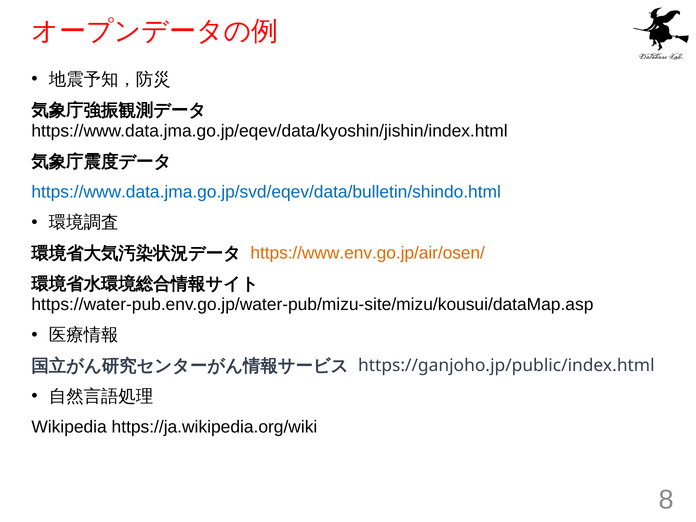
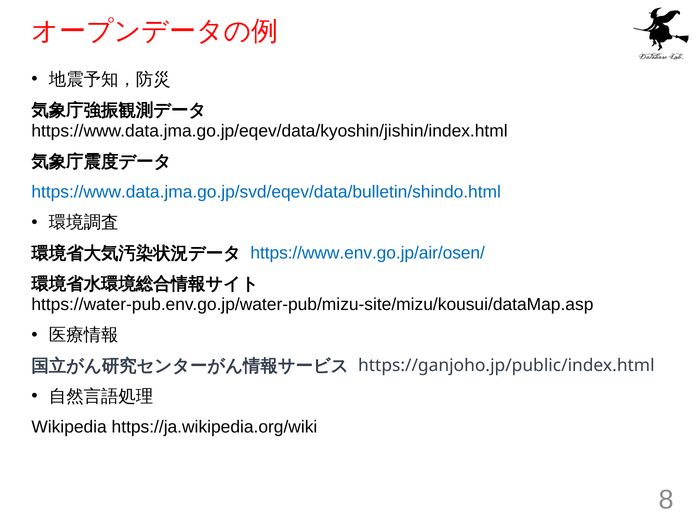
https://www.env.go.jp/air/osen/ colour: orange -> blue (368, 253)
